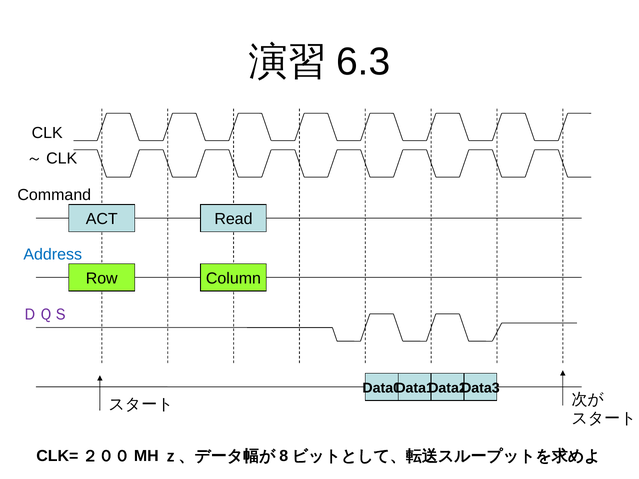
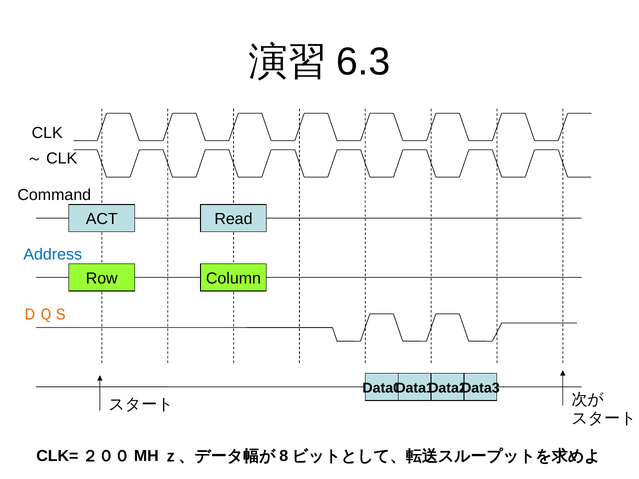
ＤＱＳ colour: purple -> orange (45, 314)
